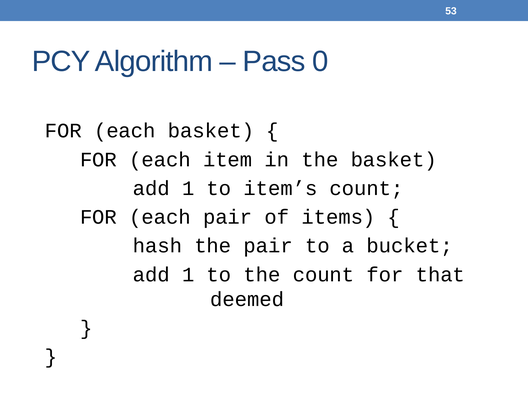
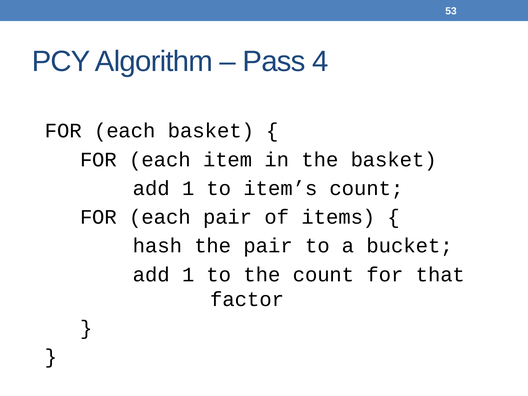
0: 0 -> 4 (320, 61)
deemed: deemed -> factor (247, 299)
